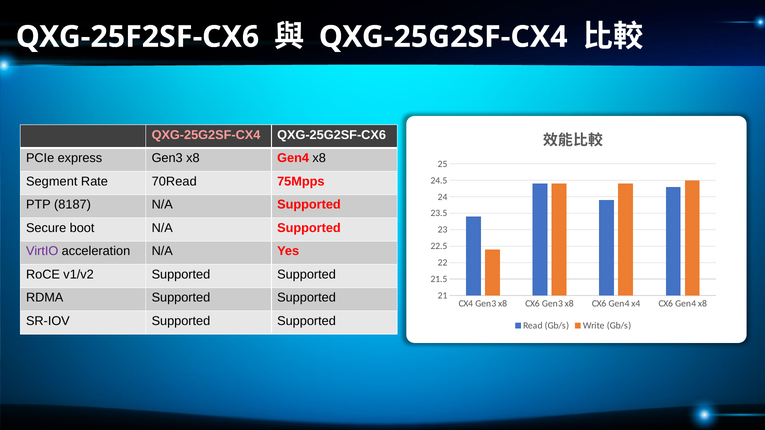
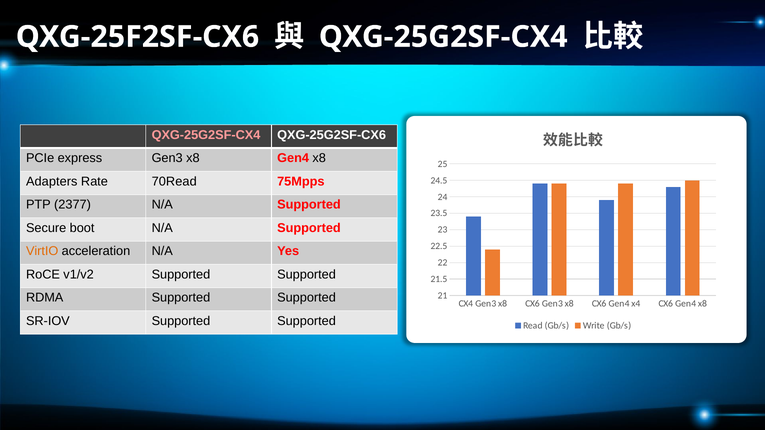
Segment: Segment -> Adapters (52, 182)
8187: 8187 -> 2377 (73, 205)
VirtIO colour: purple -> orange (42, 251)
